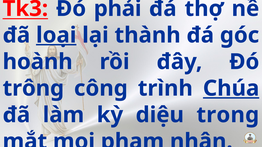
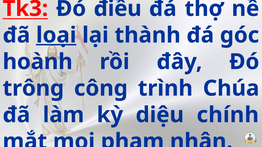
phải: phải -> điều (118, 9)
Chúa underline: present -> none (231, 89)
trong: trong -> chính (228, 115)
